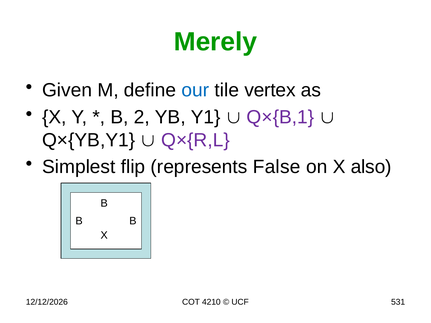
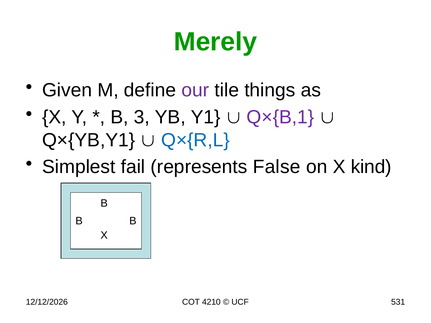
our colour: blue -> purple (195, 90)
vertex: vertex -> things (270, 90)
2: 2 -> 3 (142, 117)
Q×{R,L colour: purple -> blue (196, 140)
flip: flip -> fail (133, 167)
also: also -> kind (371, 167)
